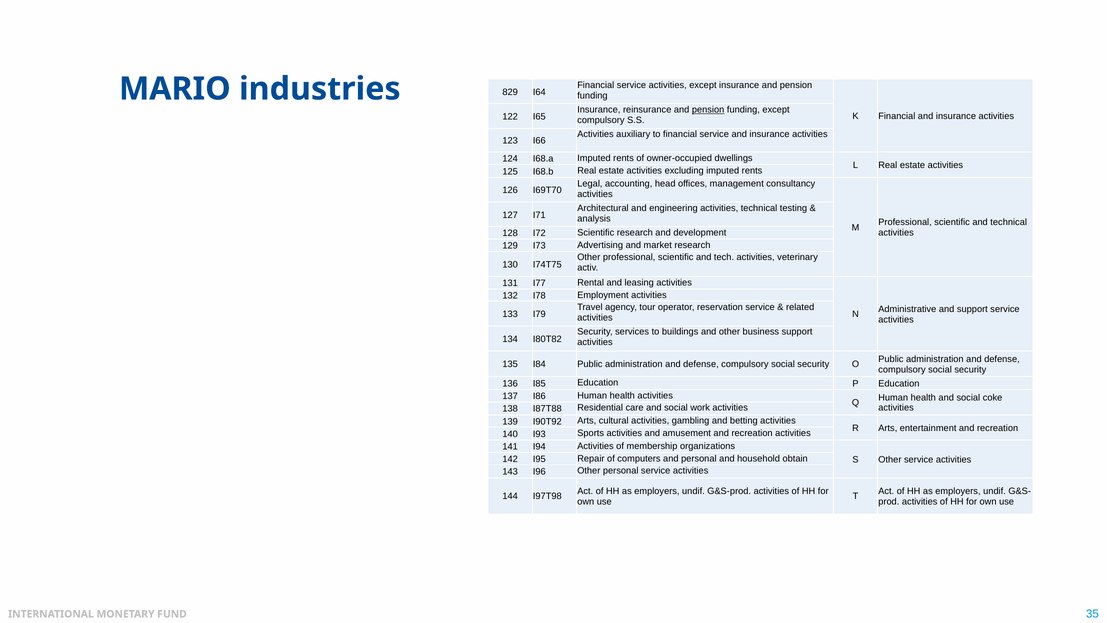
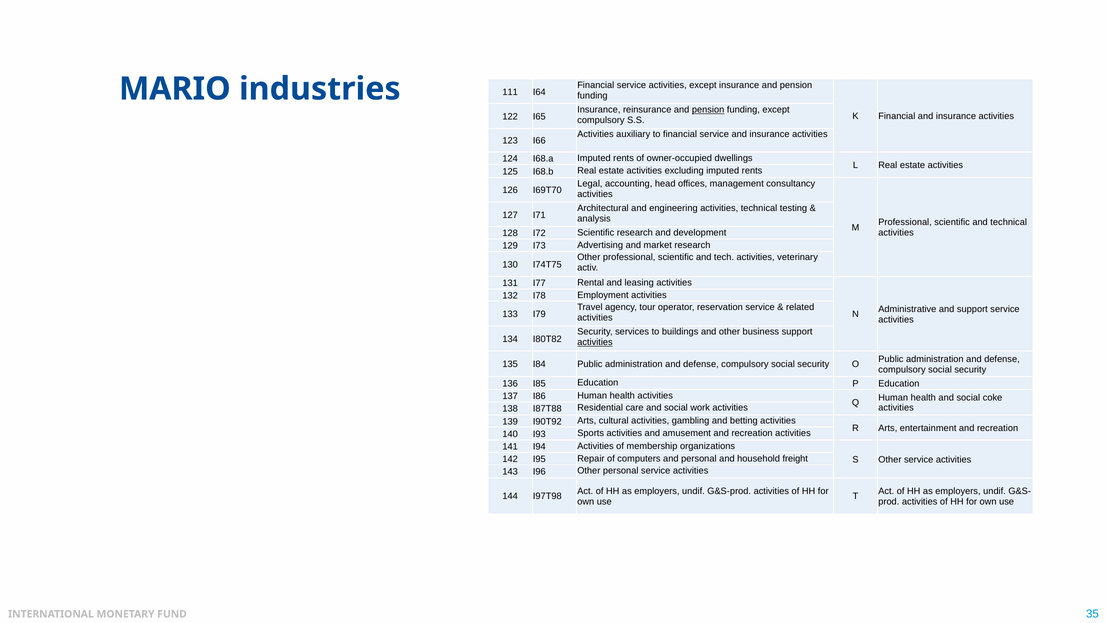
829: 829 -> 111 (510, 92)
activities underline: none -> present (595, 342)
obtain: obtain -> freight (795, 458)
